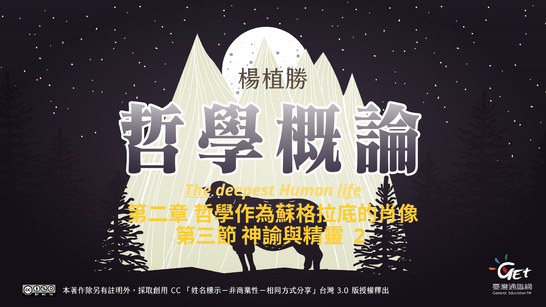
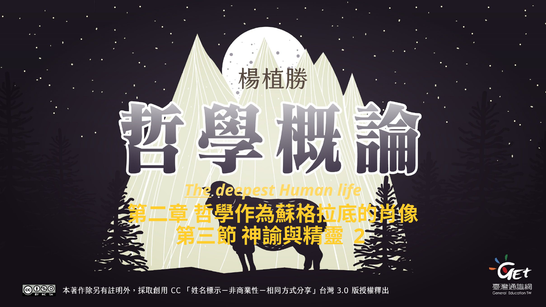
life underline: present -> none (349, 190)
